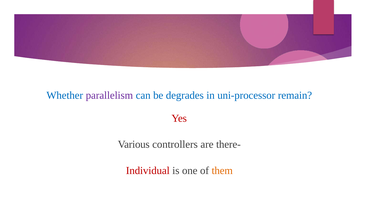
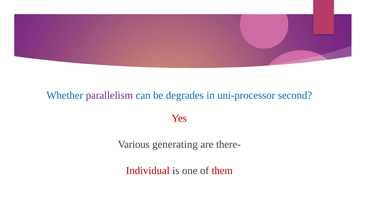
remain: remain -> second (295, 95)
controllers: controllers -> generating (175, 144)
them colour: orange -> red (222, 170)
